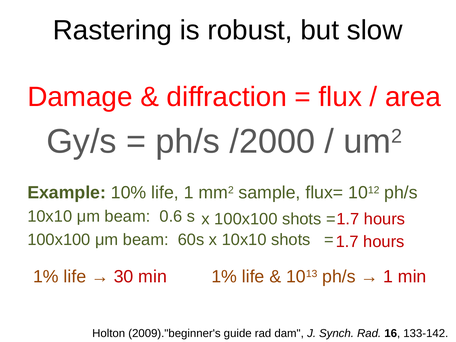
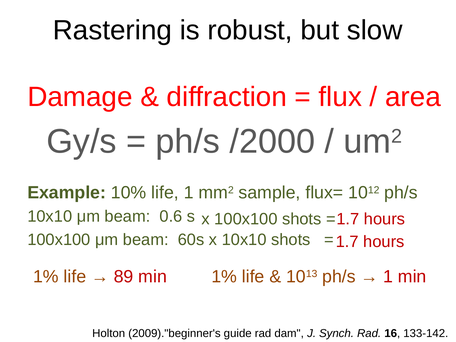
30: 30 -> 89 (124, 277)
